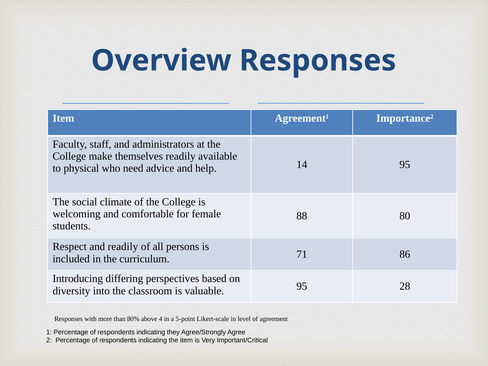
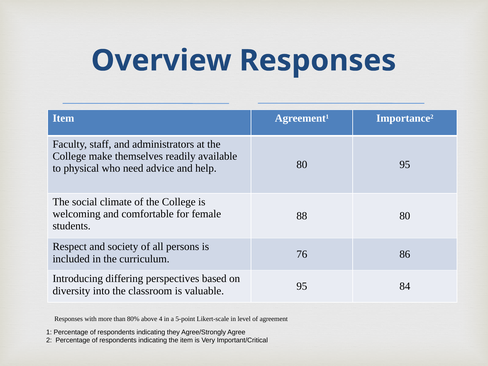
help 14: 14 -> 80 (302, 165)
and readily: readily -> society (123, 247)
71: 71 -> 76 (302, 254)
28: 28 -> 84 (405, 286)
